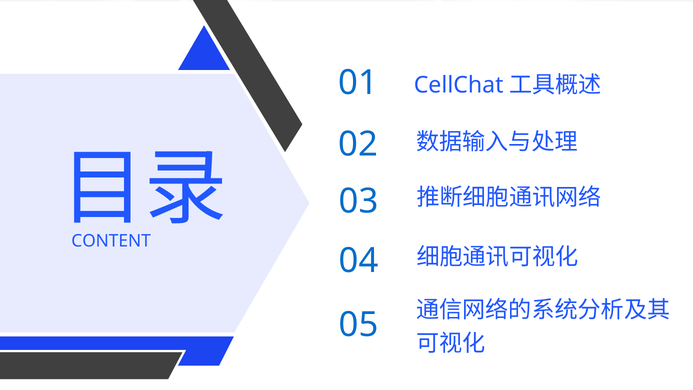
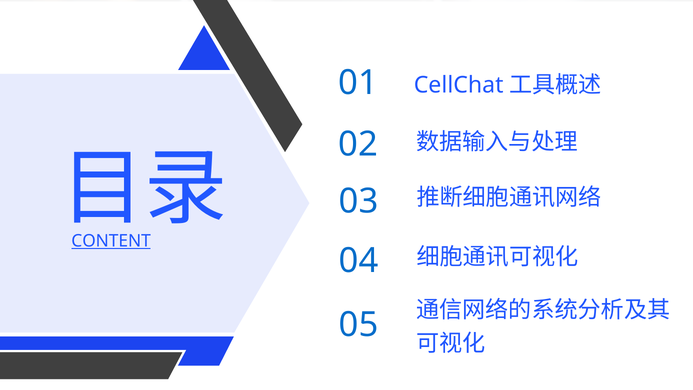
CONTENT underline: none -> present (111, 241)
